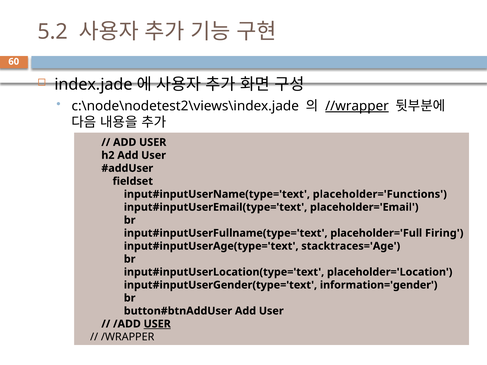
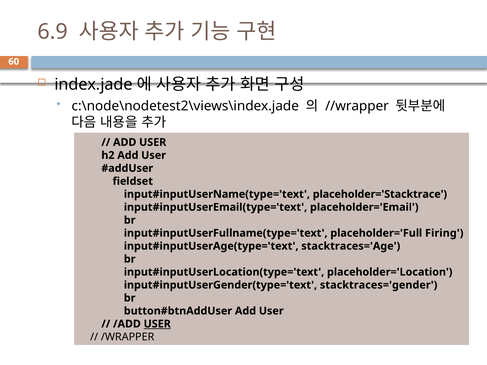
5.2: 5.2 -> 6.9 (53, 32)
//wrapper underline: present -> none (357, 106)
placeholder='Functions: placeholder='Functions -> placeholder='Stacktrace (380, 194)
information='gender: information='gender -> stacktraces='gender (379, 285)
